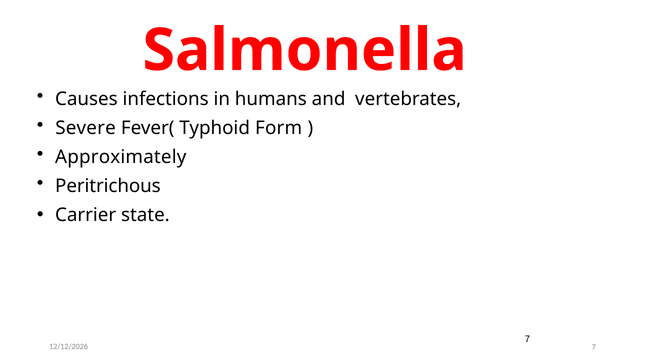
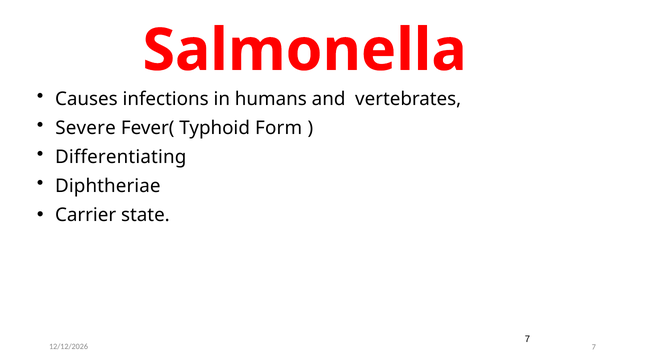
Approximately: Approximately -> Differentiating (121, 157)
Peritrichous: Peritrichous -> Diphtheriae (108, 186)
